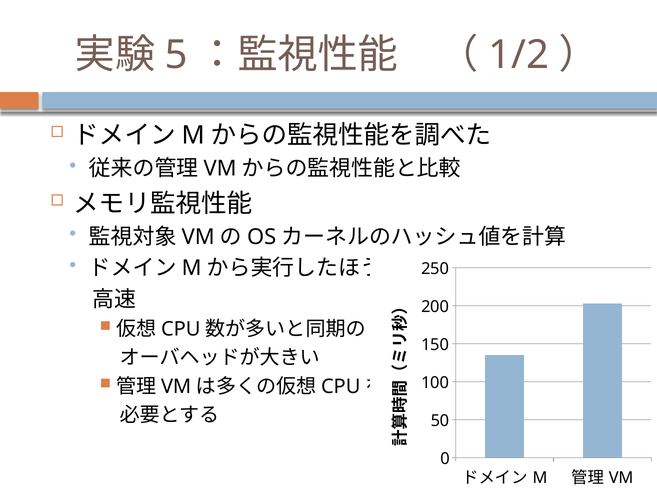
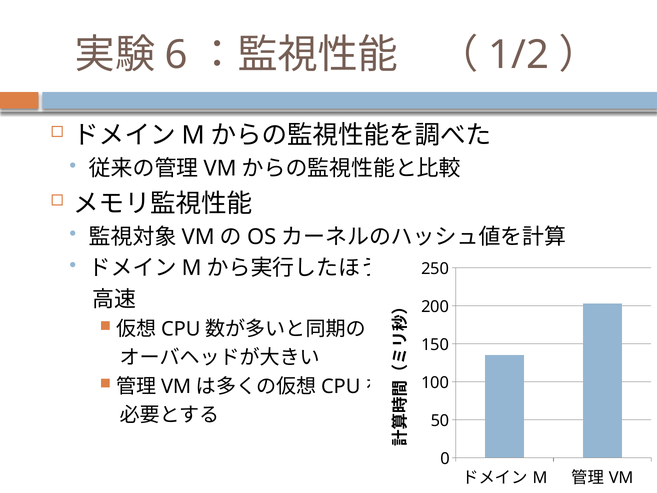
5: 5 -> 6 (176, 55)
